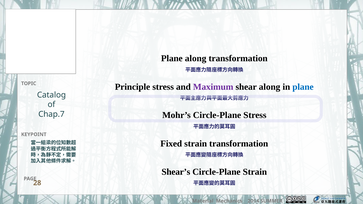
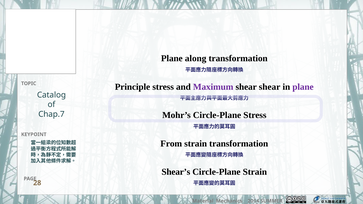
shear along: along -> shear (270, 87)
plane colour: blue -> purple (303, 87)
Fixed: Fixed -> From (171, 144)
